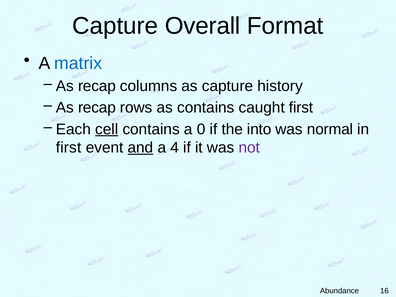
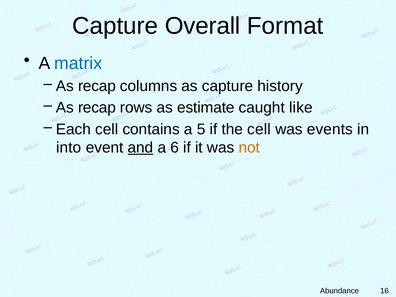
as contains: contains -> estimate (206, 108)
caught first: first -> like (301, 108)
cell underline: present -> none (107, 129)
0: 0 -> 5 (201, 129)
the into: into -> cell (259, 129)
normal: normal -> events (330, 129)
first: first -> into (69, 148)
4: 4 -> 6 (175, 148)
not colour: purple -> orange (249, 148)
